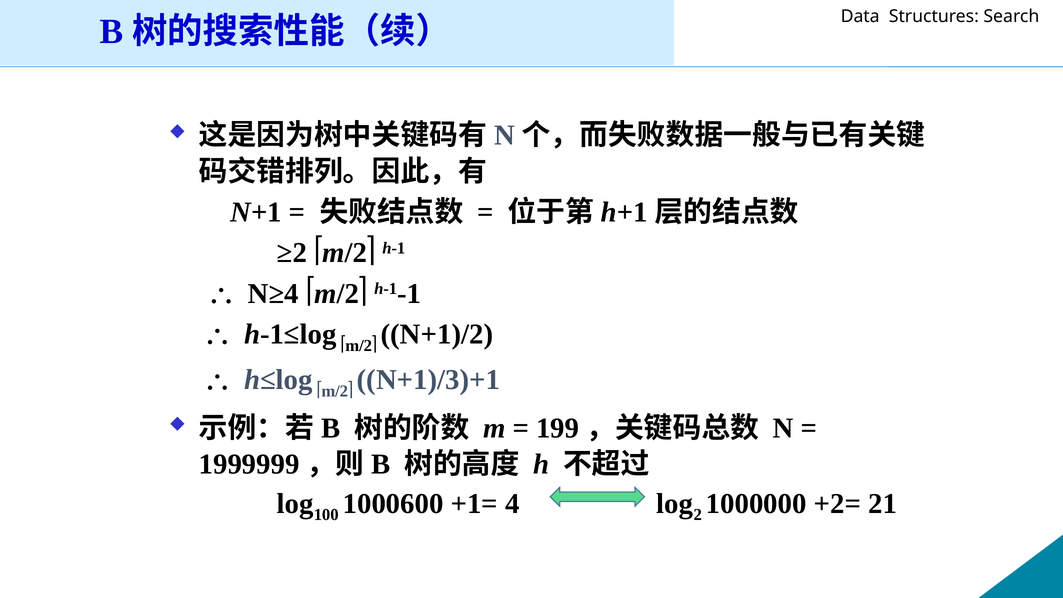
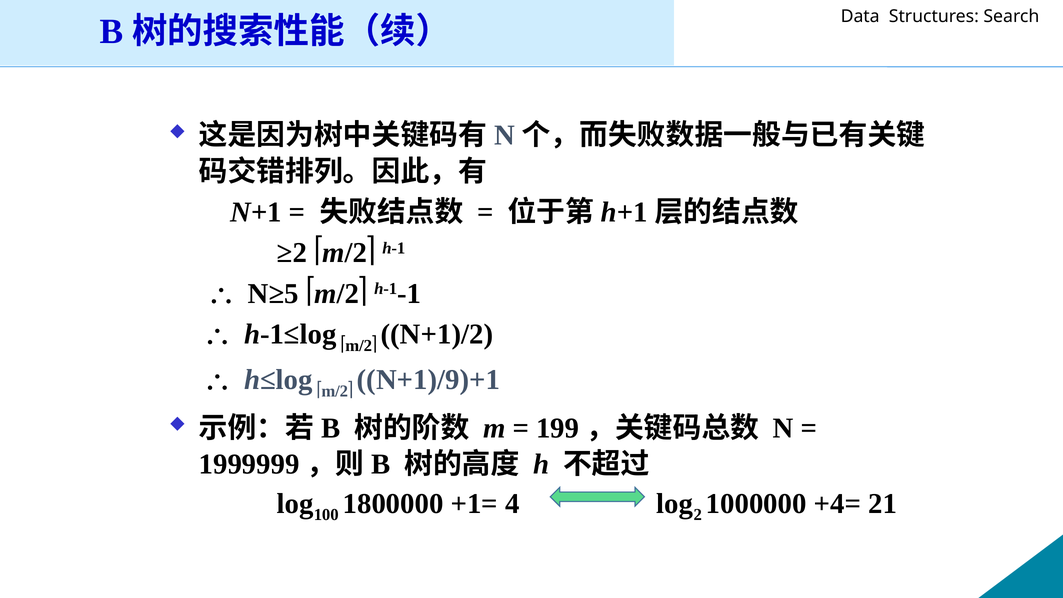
N≥4: N≥4 -> N≥5 (273, 293)
N+1)/3)+1: N+1)/3)+1 -> N+1)/9)+1 (428, 380)
1000600: 1000600 -> 1800000 (393, 504)
+2=: +2= -> +4= (837, 504)
